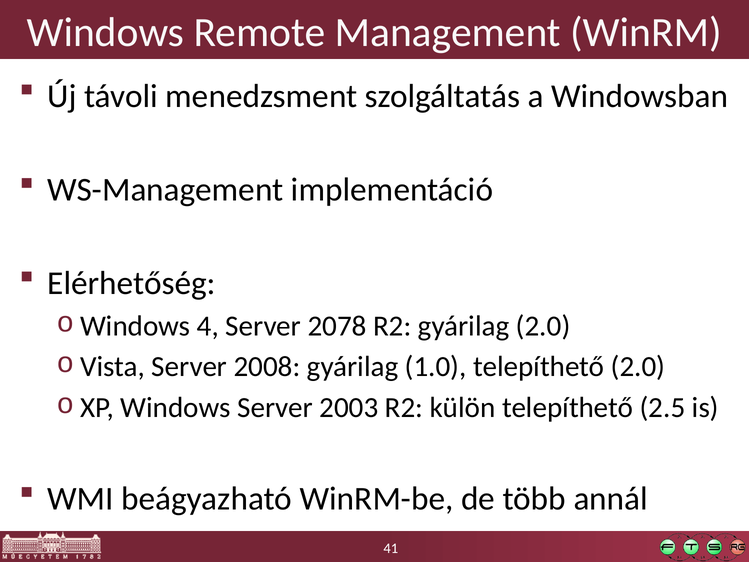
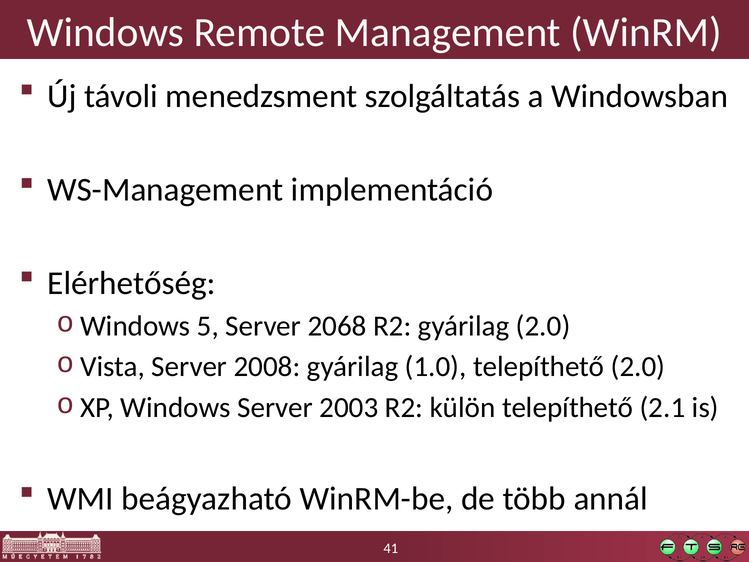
4: 4 -> 5 (208, 326)
2078: 2078 -> 2068 (337, 326)
2.5: 2.5 -> 2.1 (662, 407)
